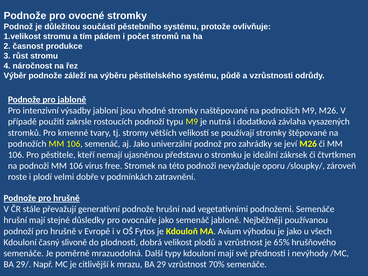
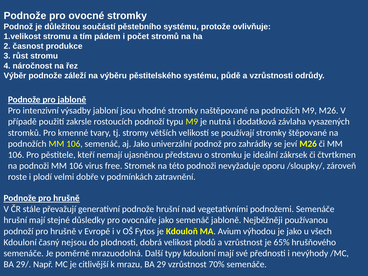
slivoně: slivoně -> nejsou (74, 242)
